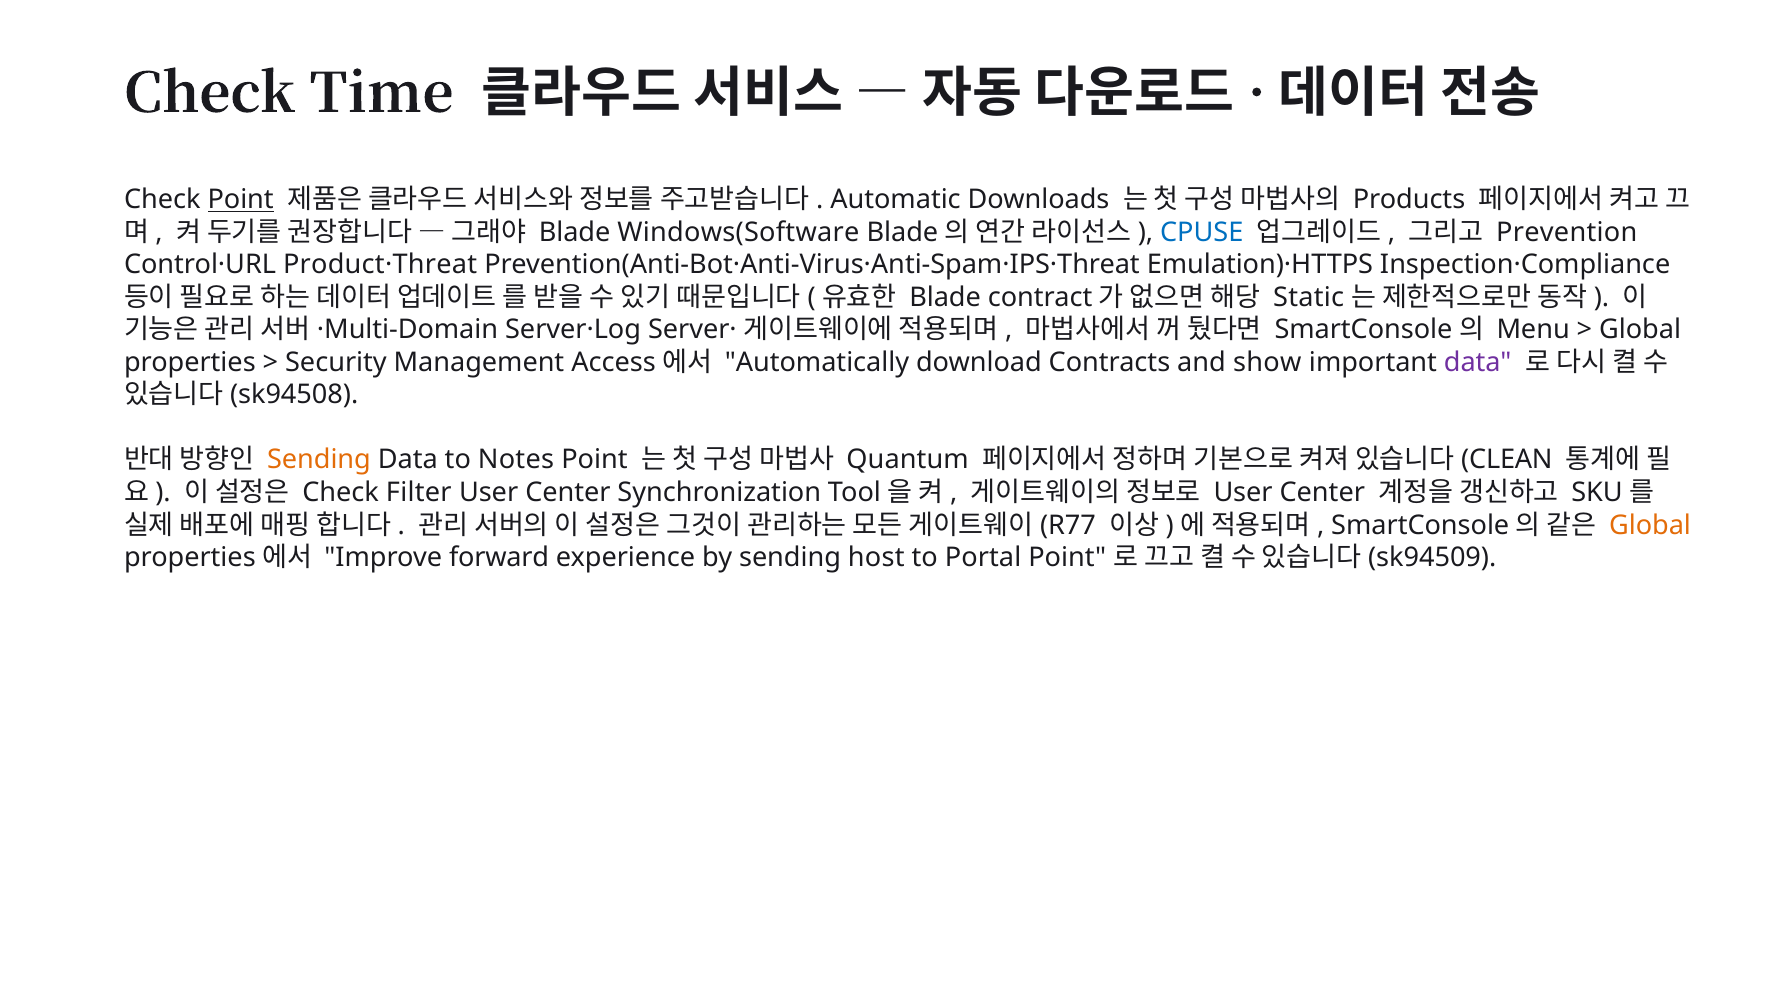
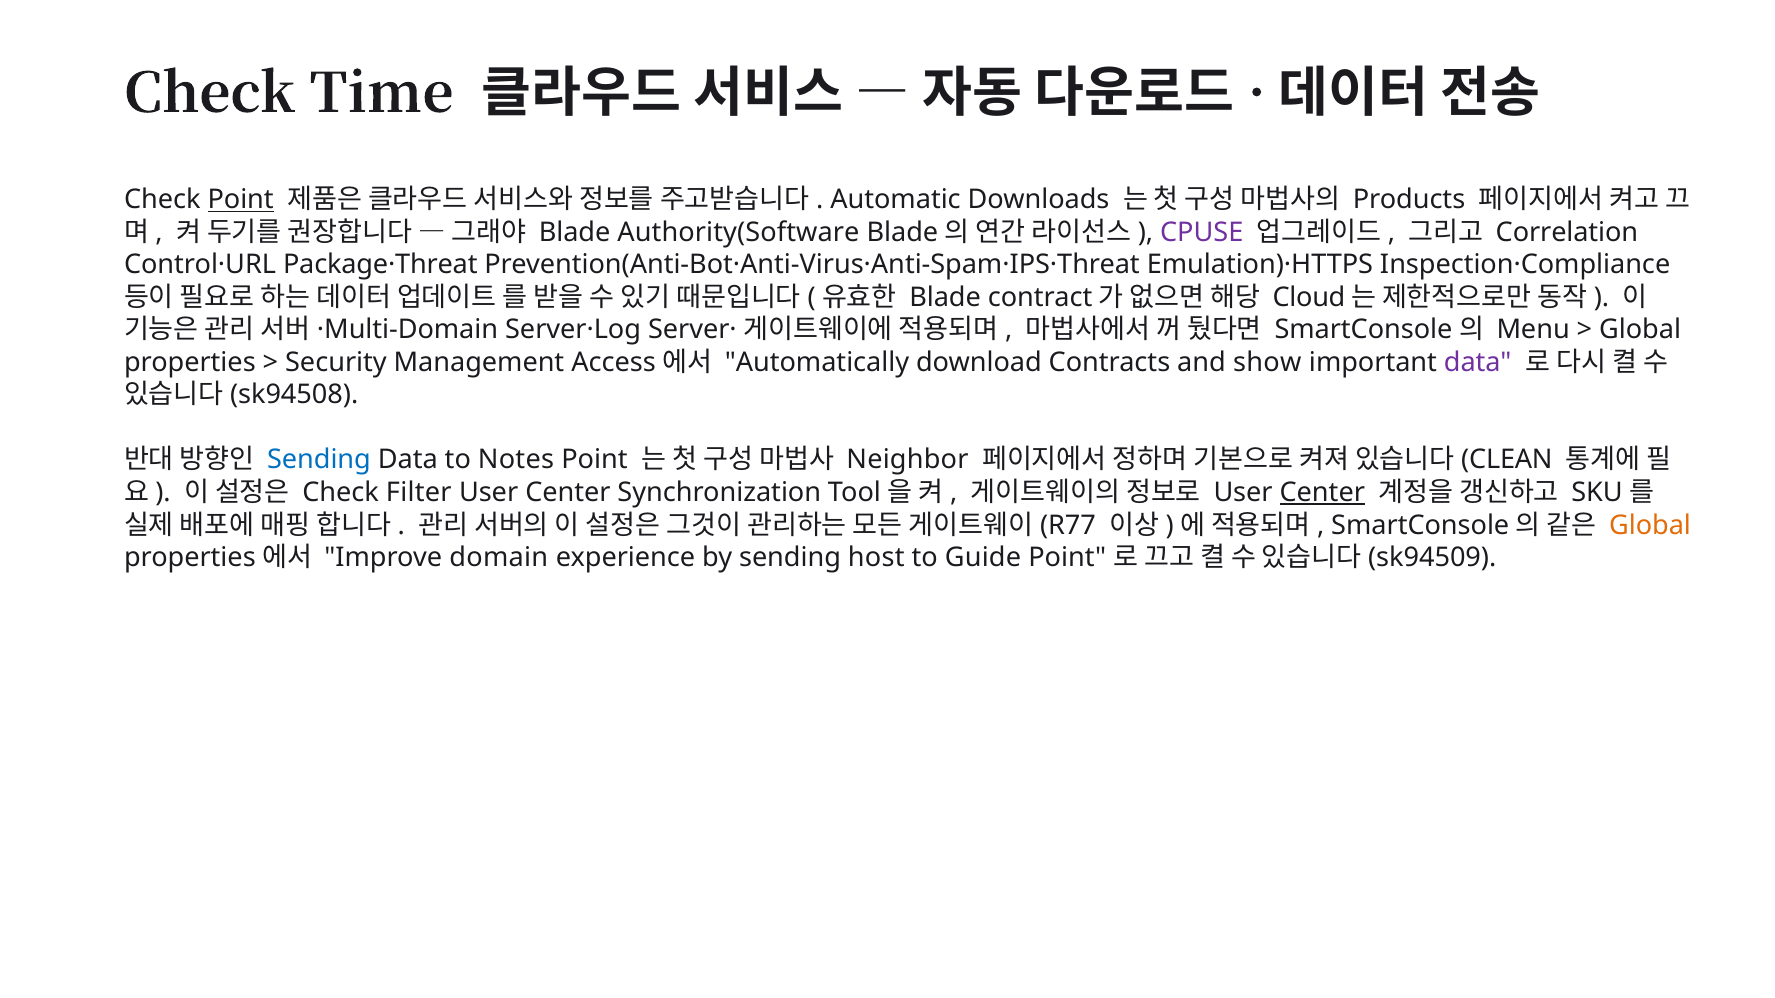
Windows(Software: Windows(Software -> Authority(Software (738, 233)
CPUSE colour: blue -> purple (1202, 233)
Prevention: Prevention -> Correlation (1567, 233)
Product·Threat: Product·Threat -> Package·Threat (380, 265)
Static: Static -> Cloud (1309, 298)
Sending colour: orange -> blue (319, 460)
Quantum: Quantum -> Neighbor (908, 460)
Center underline: none -> present (1322, 493)
forward: forward -> domain (499, 558)
Portal: Portal -> Guide (983, 558)
